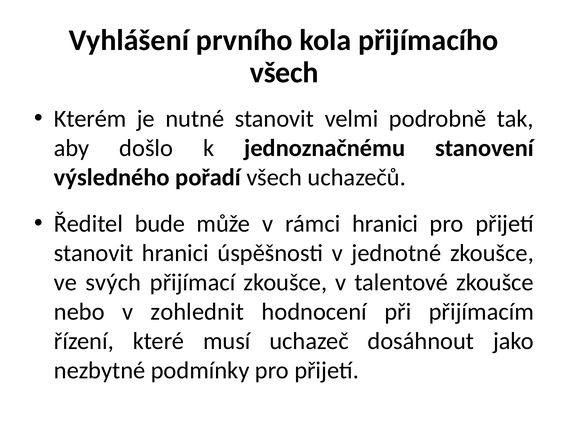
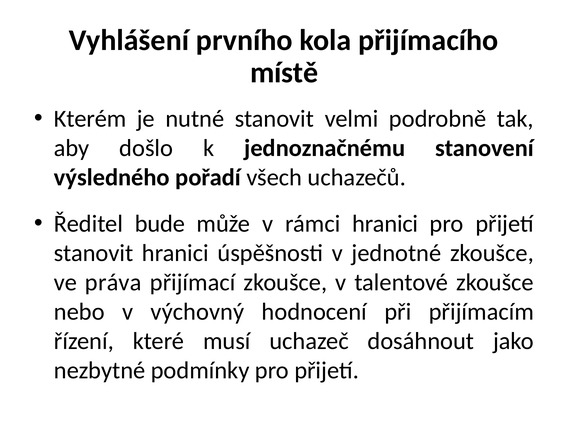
všech: všech -> místě (284, 73)
svých: svých -> práva (113, 282)
zohlednit: zohlednit -> výchovný (197, 312)
